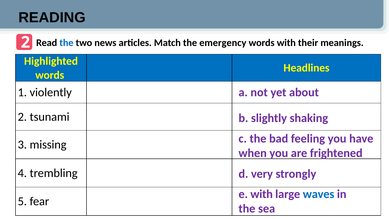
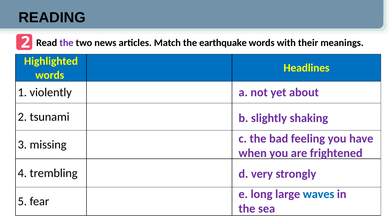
the colour: blue -> purple (66, 43)
emergency: emergency -> earthquake (223, 43)
e with: with -> long (262, 194)
